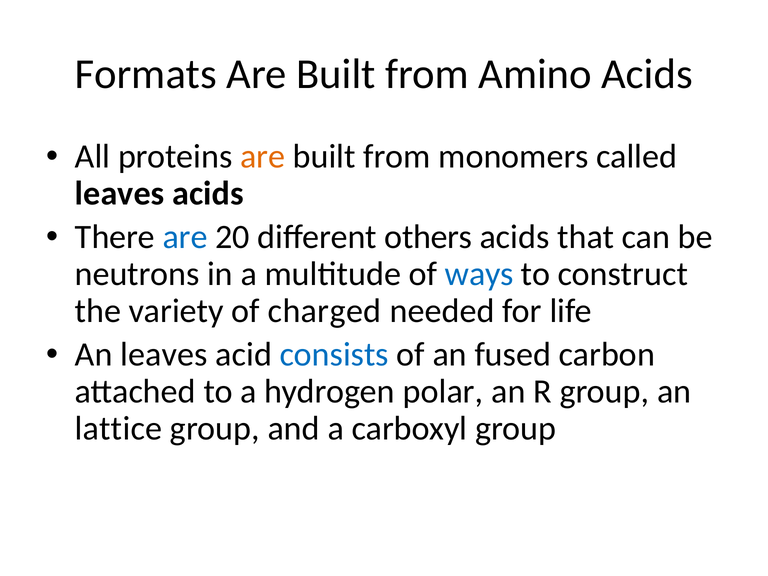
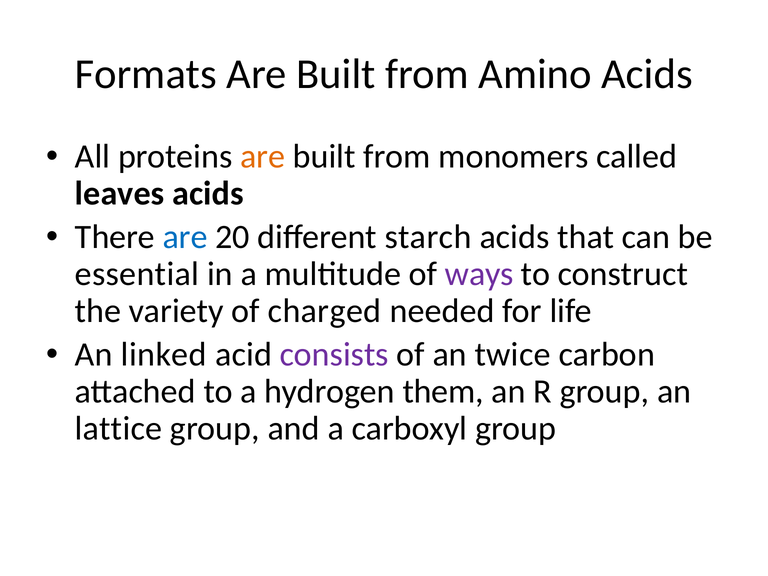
others: others -> starch (428, 237)
neutrons: neutrons -> essential (137, 274)
ways colour: blue -> purple (479, 274)
An leaves: leaves -> linked (164, 355)
consists colour: blue -> purple (334, 355)
fused: fused -> twice (513, 355)
polar: polar -> them (443, 391)
